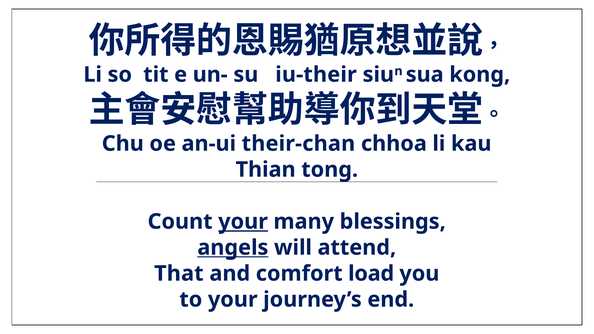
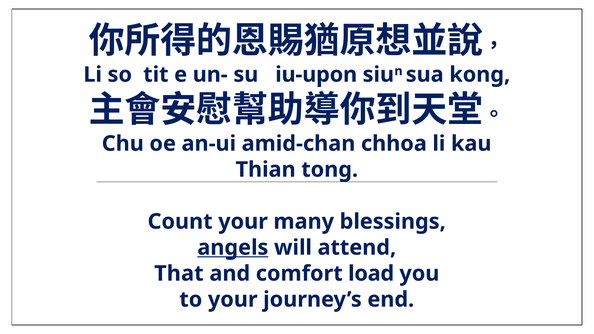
iu-their: iu-their -> iu-upon (316, 75)
their-chan: their-chan -> amid-chan (298, 144)
your underline: present -> none (243, 222)
